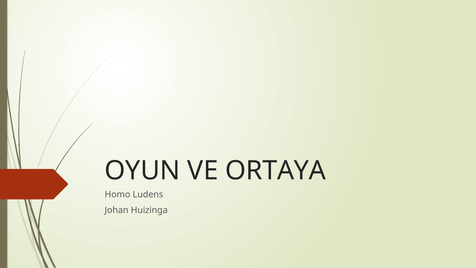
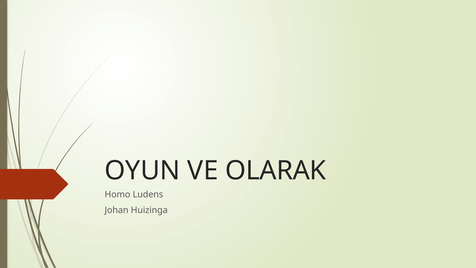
ORTAYA: ORTAYA -> OLARAK (276, 171)
